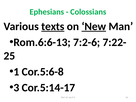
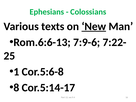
texts underline: present -> none (53, 26)
7:2-6: 7:2-6 -> 7:9-6 (87, 42)
3: 3 -> 8 (16, 88)
